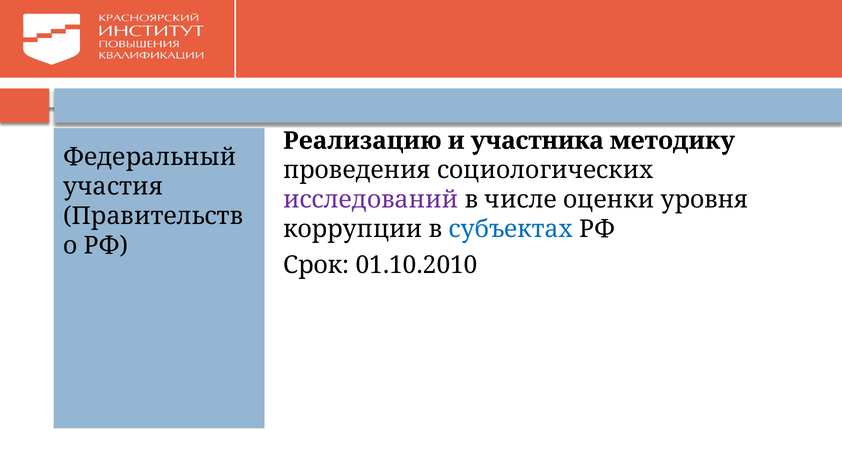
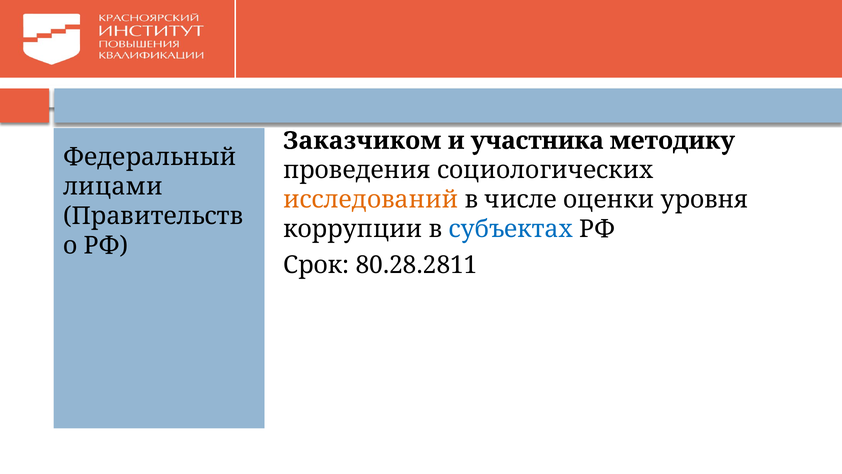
Реализацию: Реализацию -> Заказчиком (362, 141)
участия: участия -> лицами (113, 187)
исследований colour: purple -> orange (371, 200)
01.10.2010: 01.10.2010 -> 80.28.2811 (417, 265)
